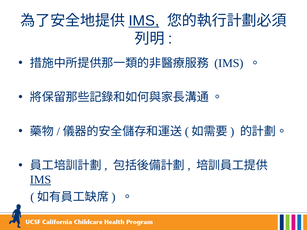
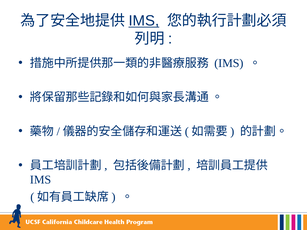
IMS underline: present -> none (41, 180)
